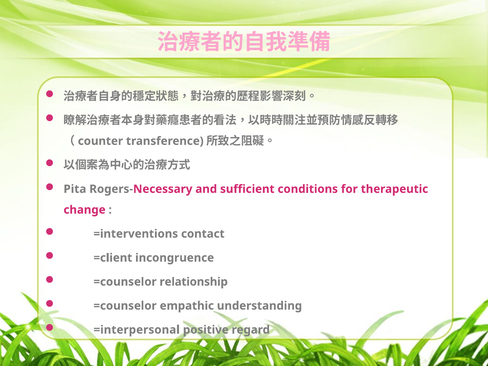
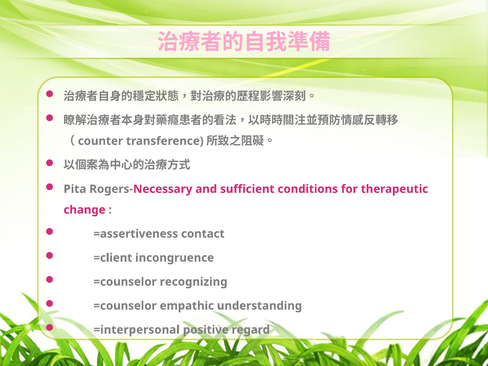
=interventions: =interventions -> =assertiveness (136, 234)
relationship: relationship -> recognizing (194, 282)
